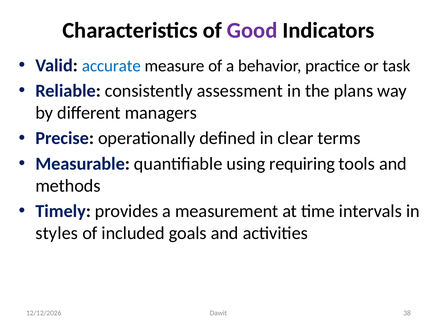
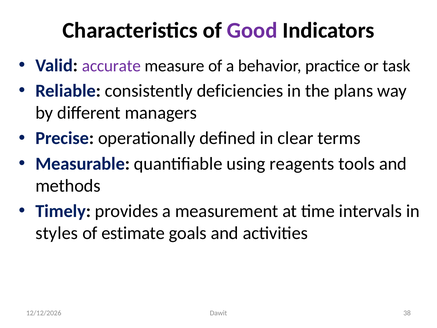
accurate colour: blue -> purple (111, 66)
assessment: assessment -> deficiencies (240, 91)
requiring: requiring -> reagents (302, 164)
included: included -> estimate (133, 233)
